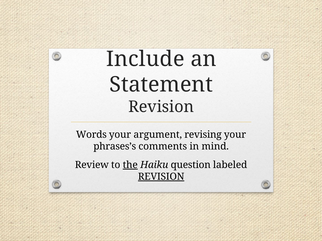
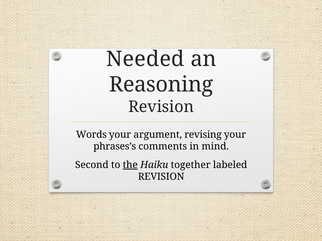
Include: Include -> Needed (145, 59)
Statement: Statement -> Reasoning (161, 85)
Review: Review -> Second (92, 165)
question: question -> together (191, 165)
REVISION underline: present -> none (161, 177)
